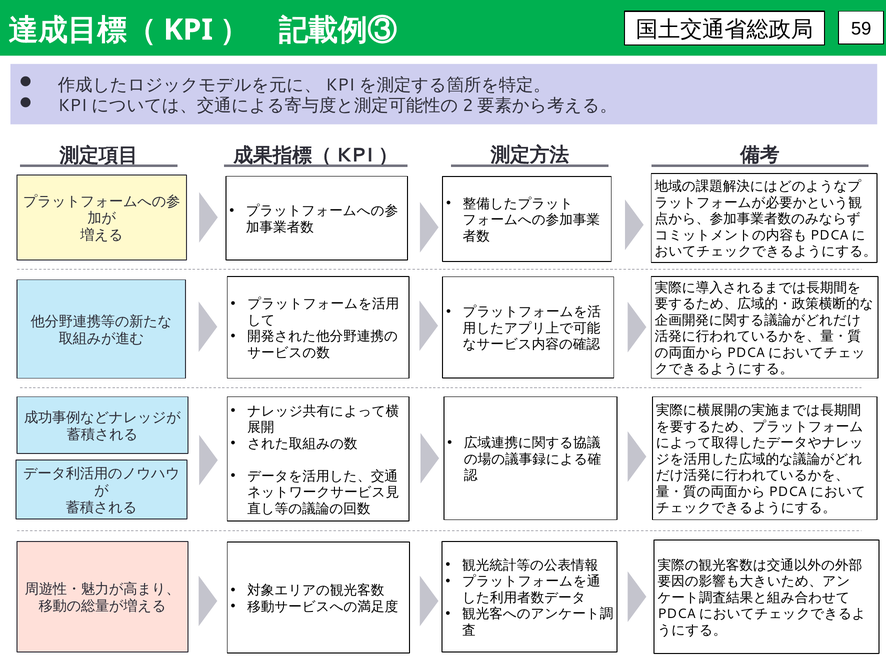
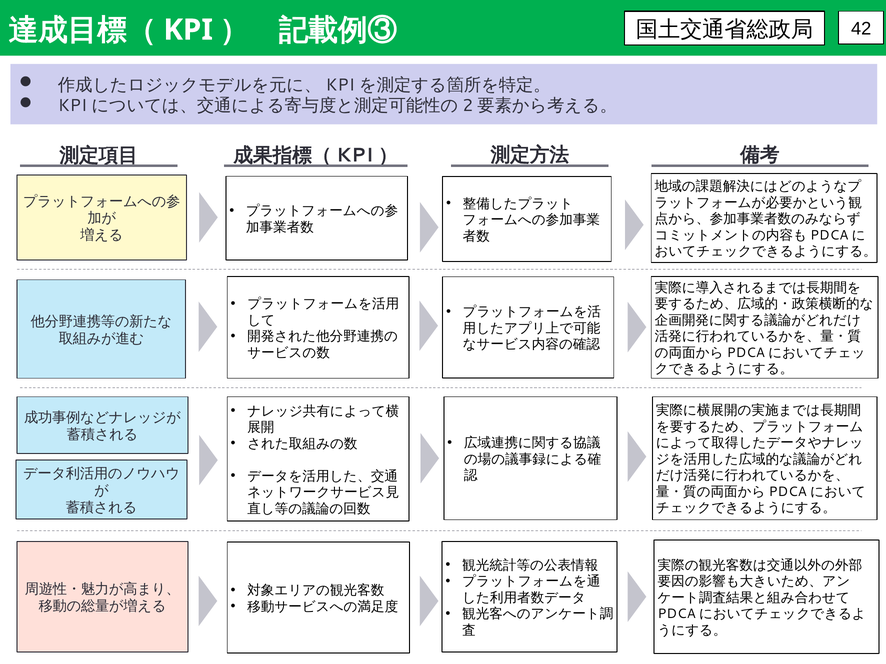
59: 59 -> 42 (861, 29)
